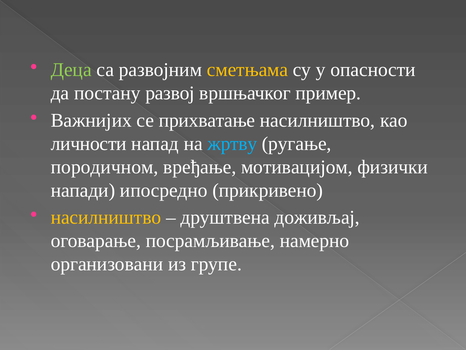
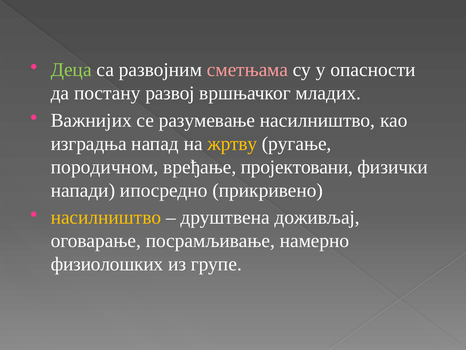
сметњама colour: yellow -> pink (247, 70)
пример: пример -> младих (328, 93)
прихватање: прихватање -> разумевање (207, 120)
личности: личности -> изградња (89, 143)
жртву colour: light blue -> yellow (232, 143)
мотивацијом: мотивацијом -> пројектовани (297, 167)
организовани: организовани -> физиолошких (107, 264)
